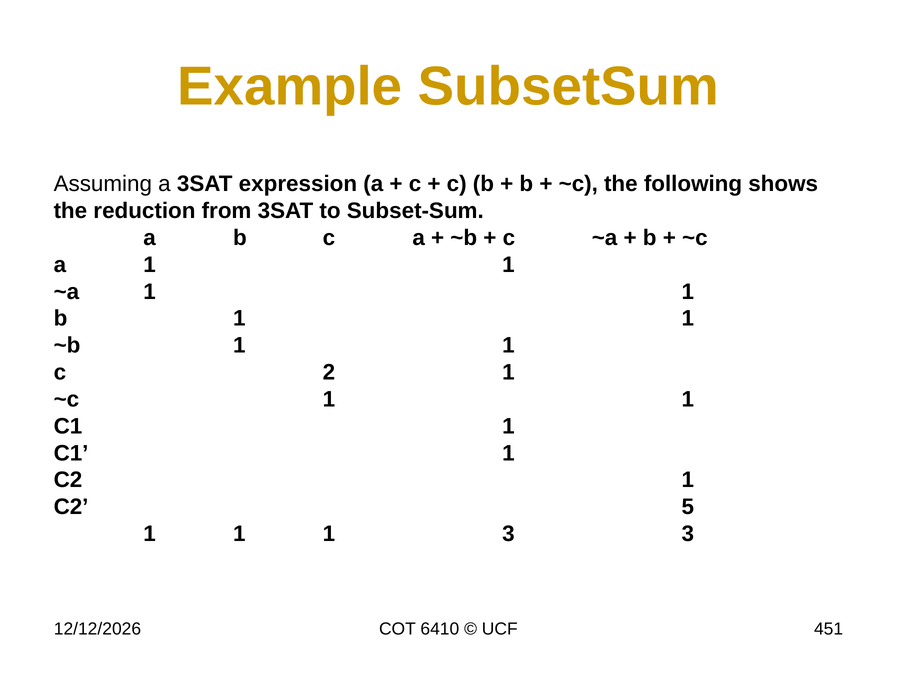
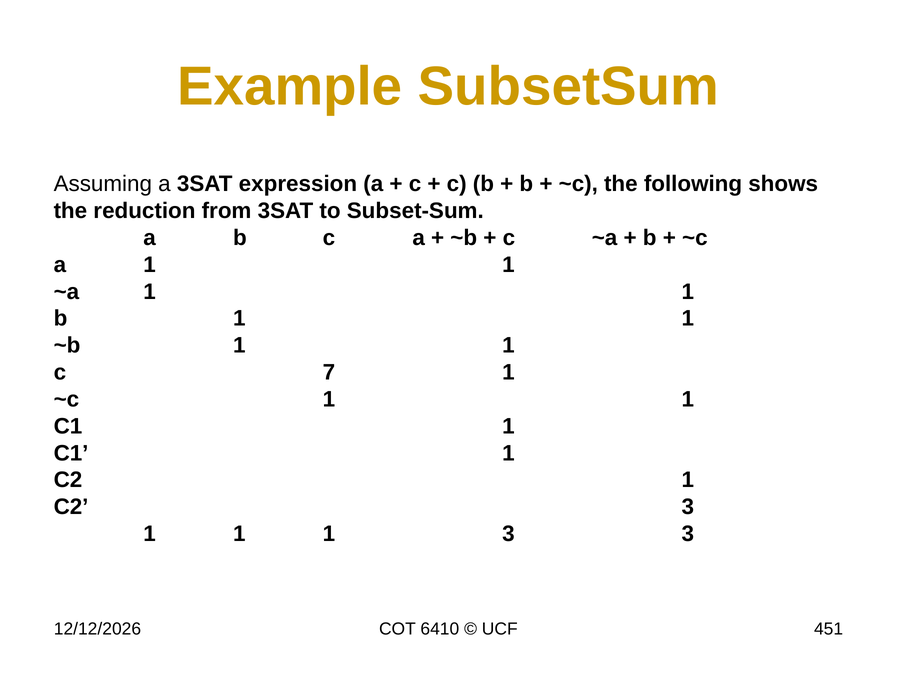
2: 2 -> 7 (329, 372)
C2 5: 5 -> 3 (688, 507)
